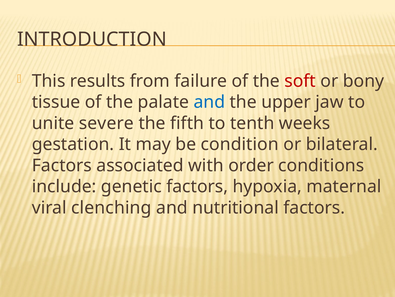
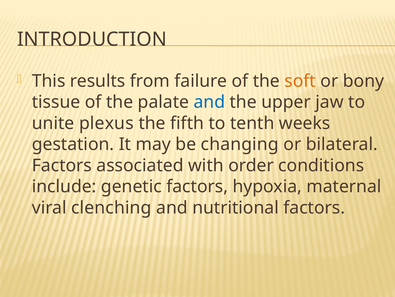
soft colour: red -> orange (300, 81)
severe: severe -> plexus (106, 123)
condition: condition -> changing (240, 144)
